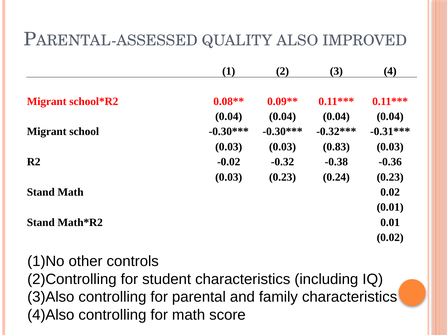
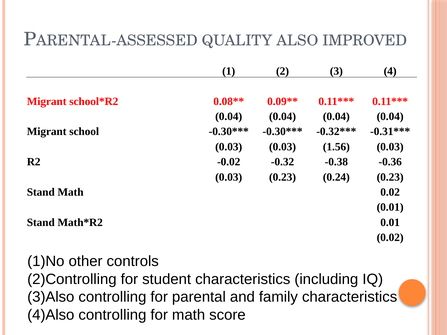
0.83: 0.83 -> 1.56 (336, 147)
